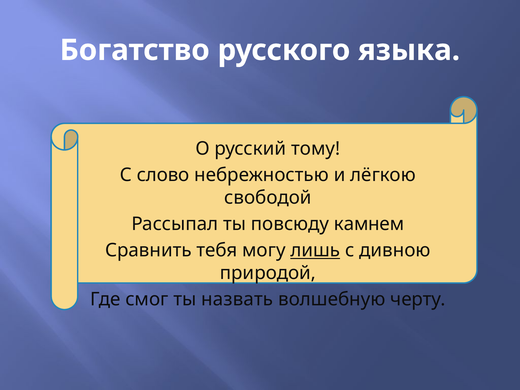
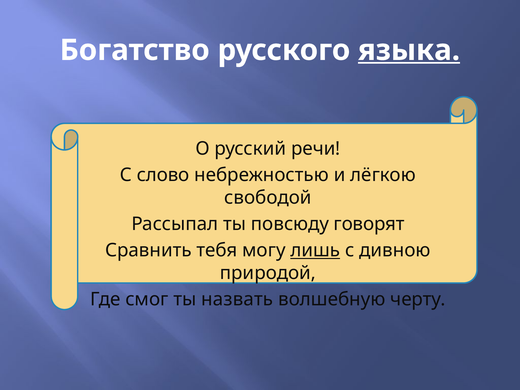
языка underline: none -> present (409, 50)
тому: тому -> речи (316, 149)
камнем: камнем -> говорят (369, 224)
